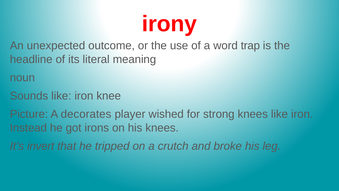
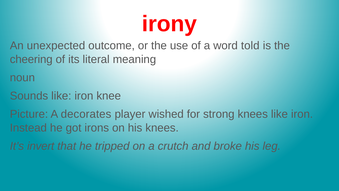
trap: trap -> told (250, 46)
headline: headline -> cheering (31, 59)
